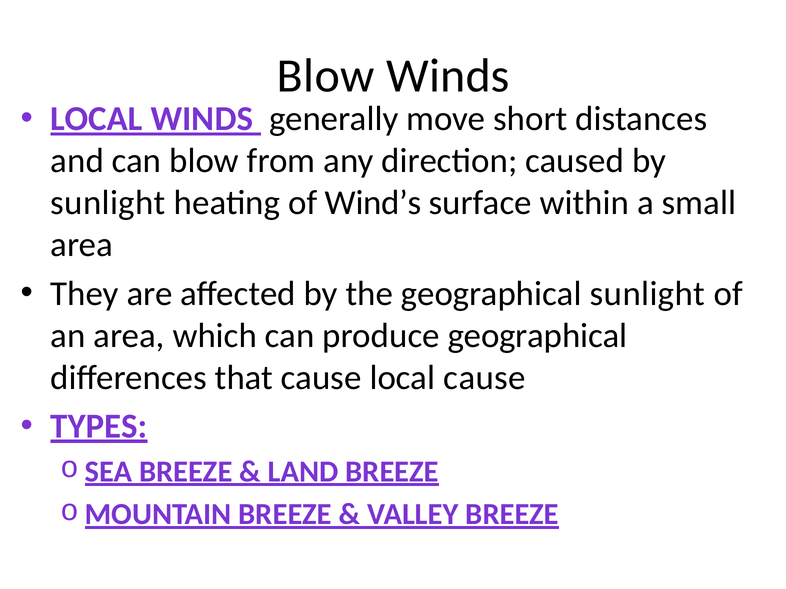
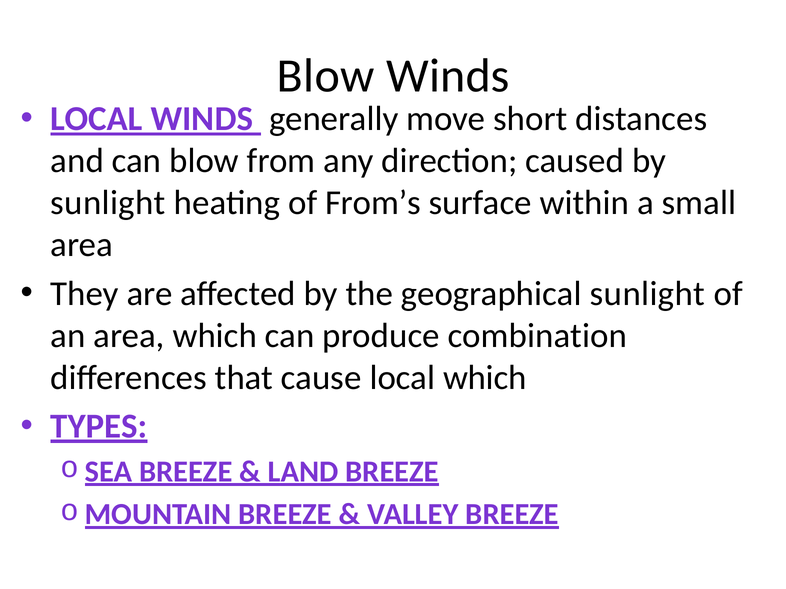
Wind’s: Wind’s -> From’s (373, 203)
produce geographical: geographical -> combination (537, 336)
local cause: cause -> which (485, 378)
